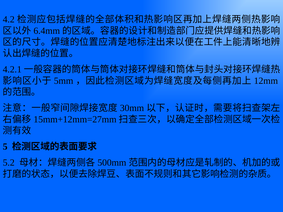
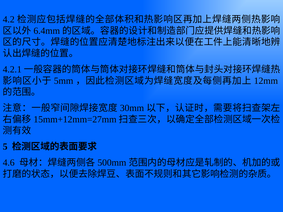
5.2: 5.2 -> 4.6 (9, 163)
